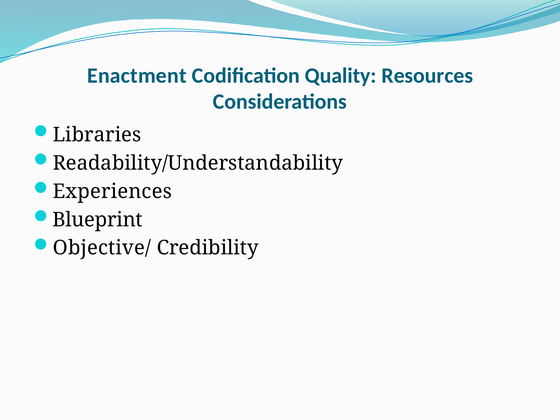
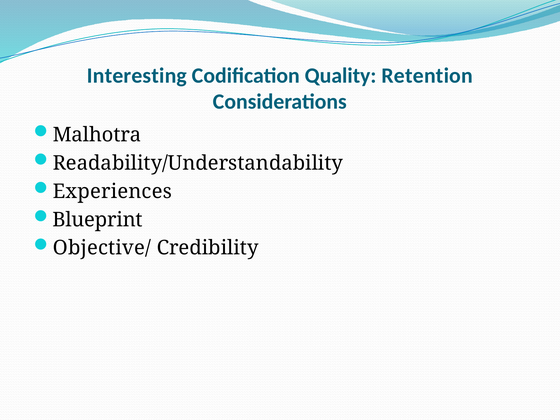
Enactment: Enactment -> Interesting (137, 75)
Resources: Resources -> Retention (427, 75)
Libraries: Libraries -> Malhotra (97, 135)
